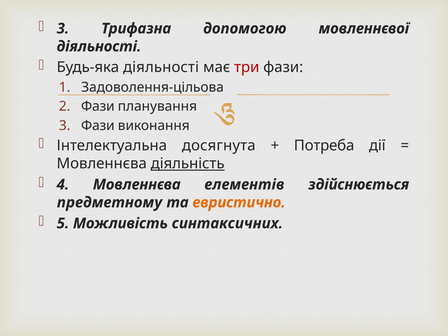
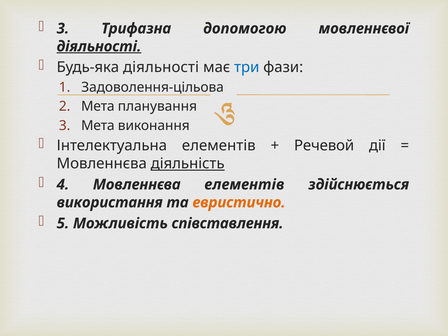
діяльності underline: none -> present (99, 46)
три colour: red -> blue (247, 67)
Фази: Фази -> Мета (98, 106)
3 Фази: Фази -> Мета (98, 125)
Інтелектуальна досягнута: досягнута -> елементів (219, 146)
Потреба: Потреба -> Речевой (324, 146)
предметному: предметному -> використання (110, 202)
синтаксичних: синтаксичних -> співставлення (228, 223)
